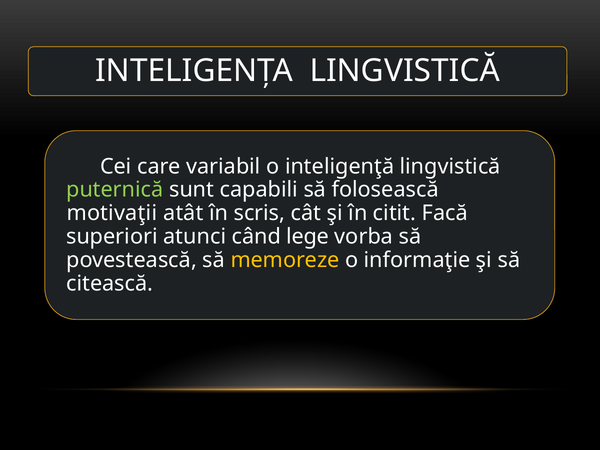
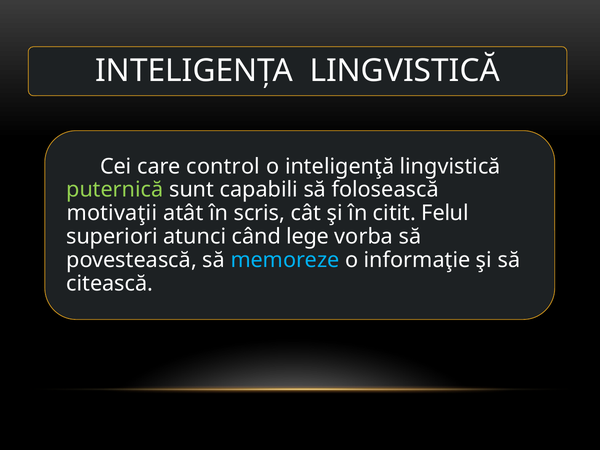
variabil: variabil -> control (223, 166)
Facă: Facă -> Felul (445, 213)
memoreze colour: yellow -> light blue (285, 260)
